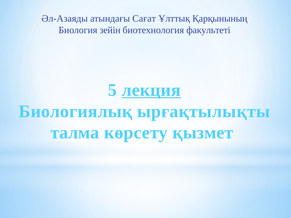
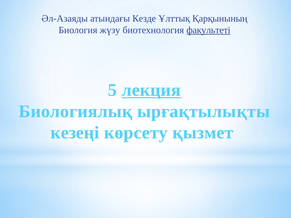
Сағат: Сағат -> Кезде (144, 19)
зейін: зейін -> жүзу (110, 30)
факультеті underline: none -> present (208, 30)
талма: талма -> кезеңі (75, 133)
